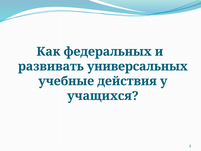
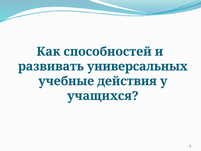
федеральных: федеральных -> способностей (108, 52)
